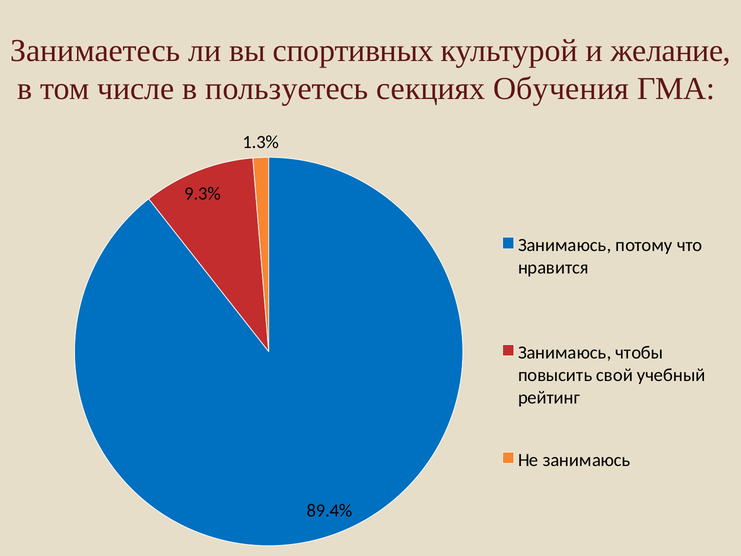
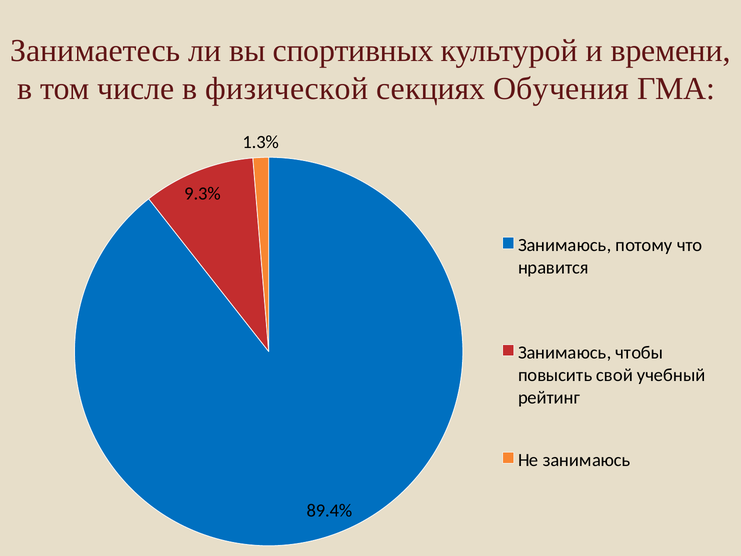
желание: желание -> времени (671, 50)
пользуетесь: пользуетесь -> физической (287, 89)
